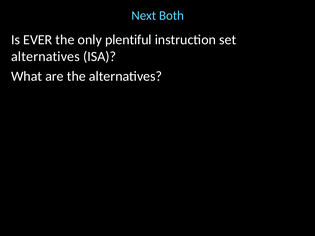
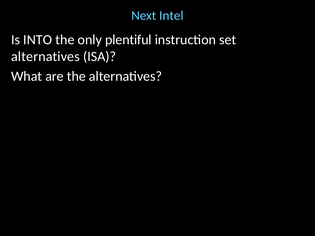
Both: Both -> Intel (171, 16)
EVER: EVER -> INTO (38, 40)
